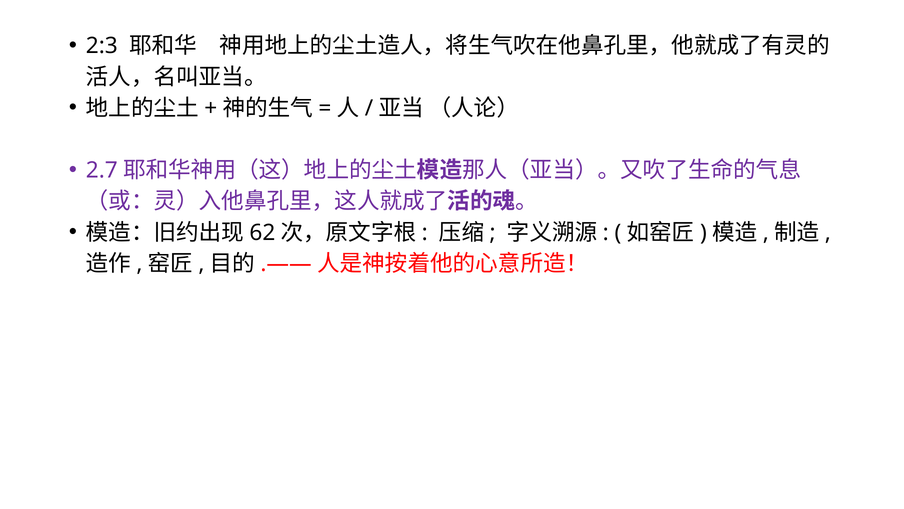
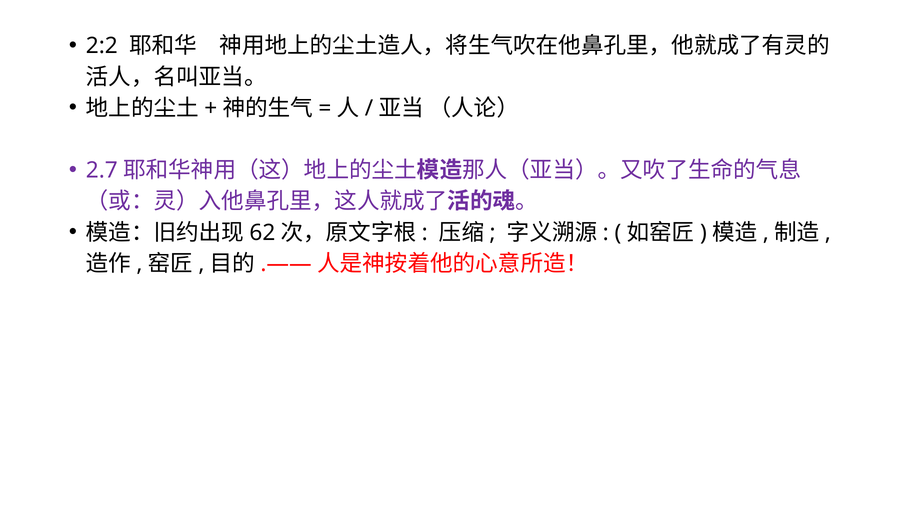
2:3: 2:3 -> 2:2 (102, 46)
